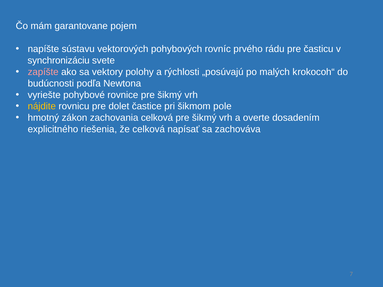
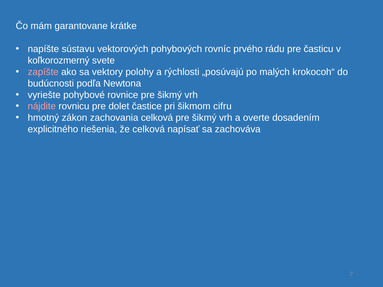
pojem: pojem -> krátke (124, 26)
synchronizáciu: synchronizáciu -> koľkorozmerný (59, 60)
nájdite colour: yellow -> pink (42, 106)
pole: pole -> cifru (222, 106)
